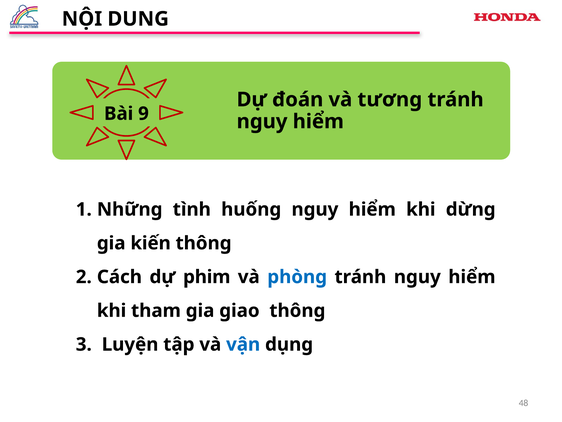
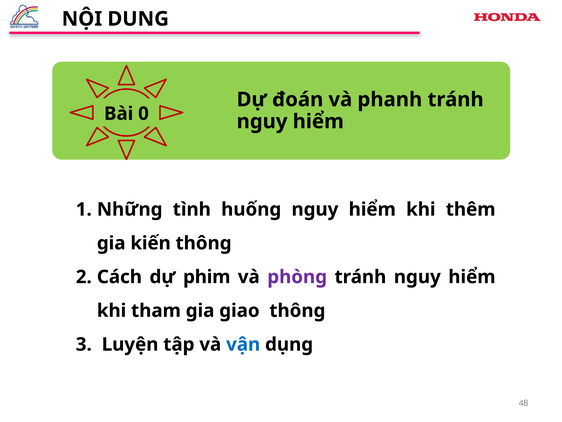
tương: tương -> phanh (390, 99)
9: 9 -> 0 (143, 114)
dừng: dừng -> thêm (471, 209)
phòng colour: blue -> purple (297, 277)
